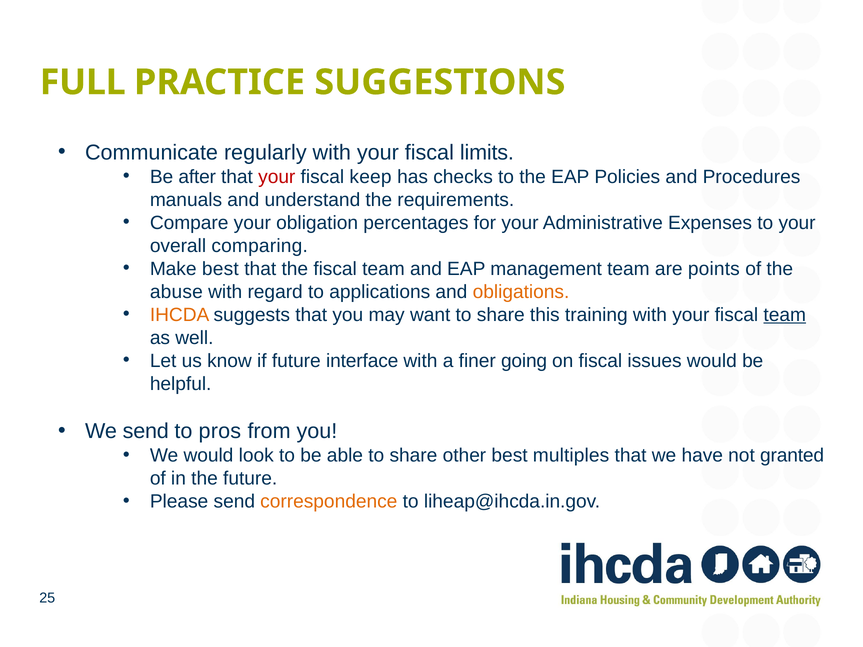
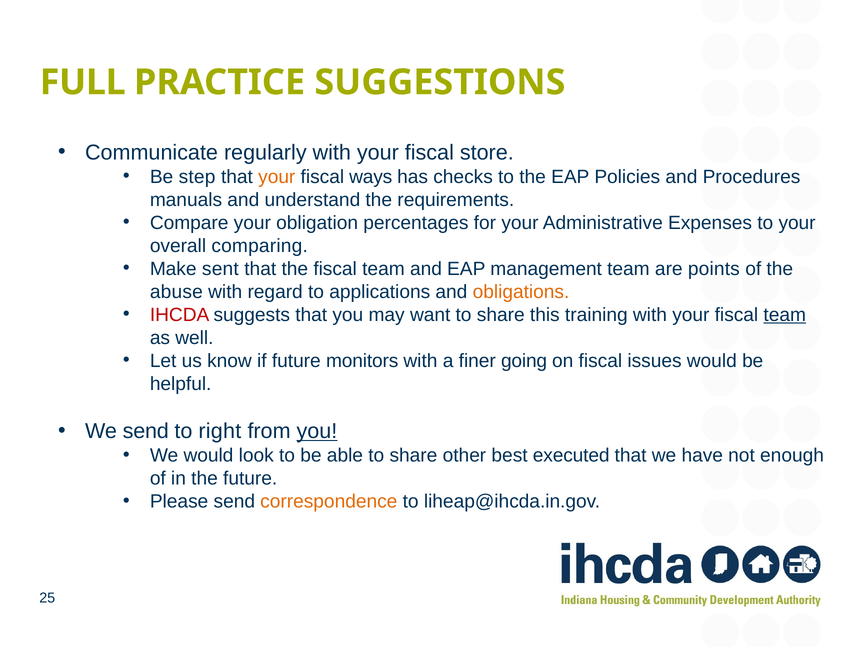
limits: limits -> store (487, 153)
after: after -> step (197, 177)
your colour: red -> orange (277, 177)
keep: keep -> ways (371, 177)
Make best: best -> sent (220, 269)
IHCDA colour: orange -> red (180, 315)
interface: interface -> monitors (362, 361)
pros: pros -> right (220, 431)
you underline: none -> present (317, 431)
multiples: multiples -> executed (571, 456)
granted: granted -> enough (792, 456)
